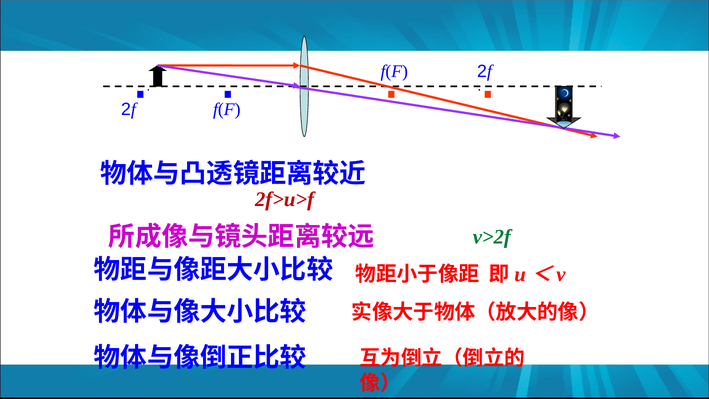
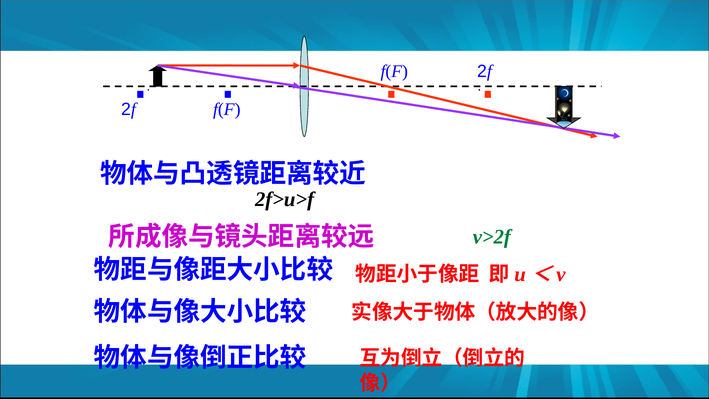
2f>u>f colour: red -> black (285, 199)
